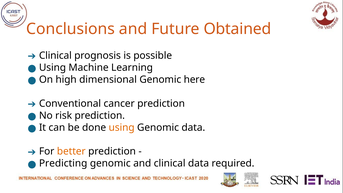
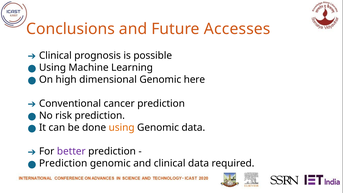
Obtained: Obtained -> Accesses (237, 29)
better colour: orange -> purple (71, 151)
Predicting: Predicting -> Prediction (63, 163)
